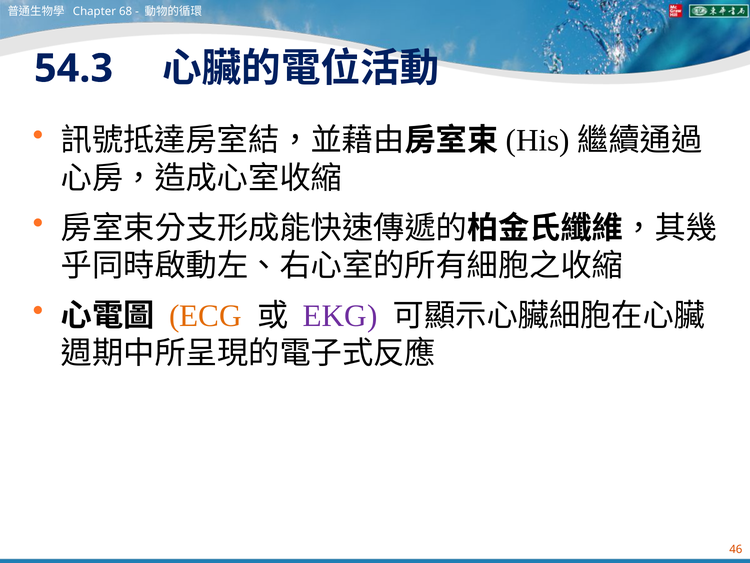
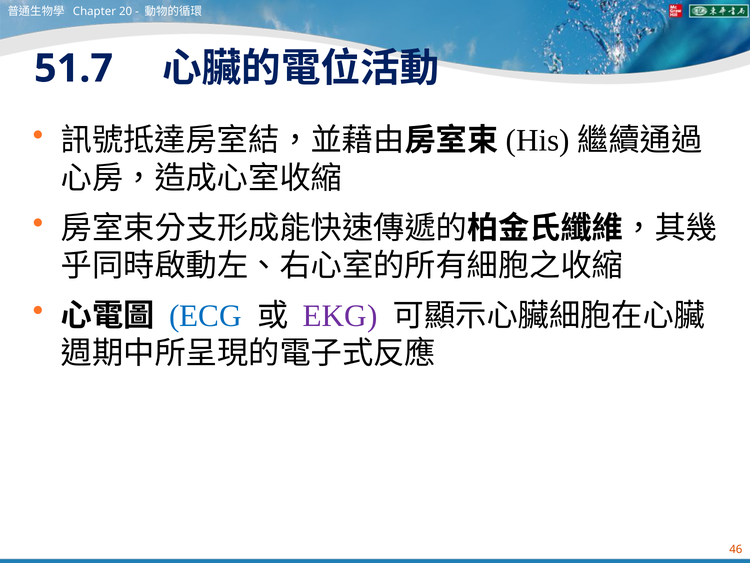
68: 68 -> 20 (126, 11)
54.3: 54.3 -> 51.7 (74, 68)
ECG colour: orange -> blue (205, 316)
